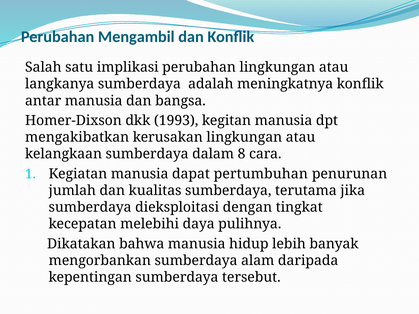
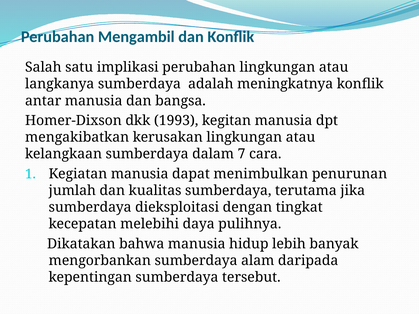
8: 8 -> 7 (242, 154)
pertumbuhan: pertumbuhan -> menimbulkan (261, 174)
